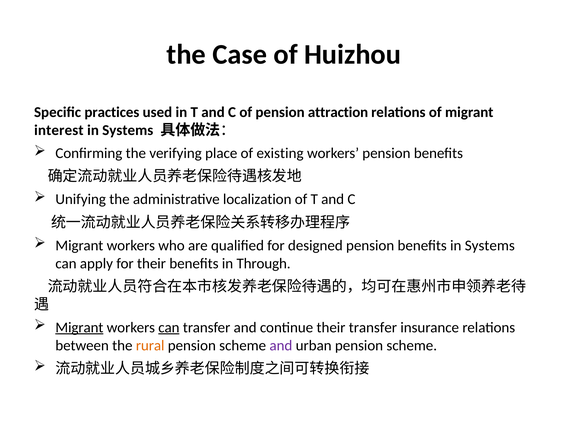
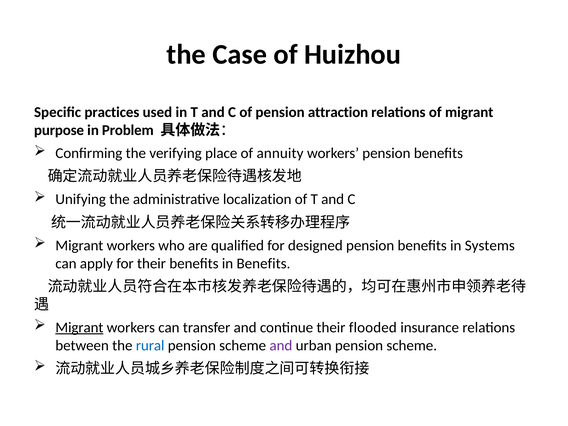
interest: interest -> purpose (59, 130)
Systems: Systems -> Problem (128, 130)
existing: existing -> annuity (280, 153)
in Through: Through -> Benefits (263, 263)
can underline: present -> none (169, 327)
their transfer: transfer -> flooded (373, 327)
rural colour: orange -> blue (150, 345)
